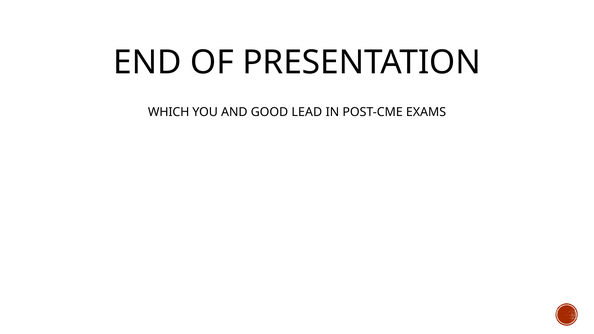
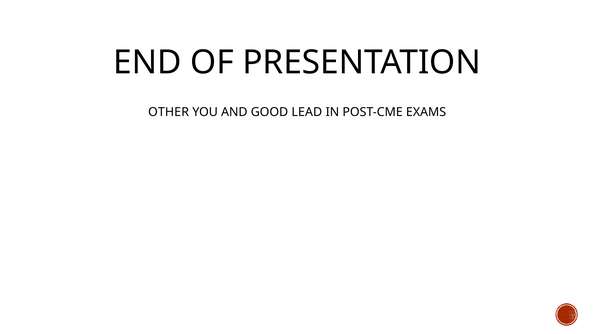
WHICH: WHICH -> OTHER (169, 112)
